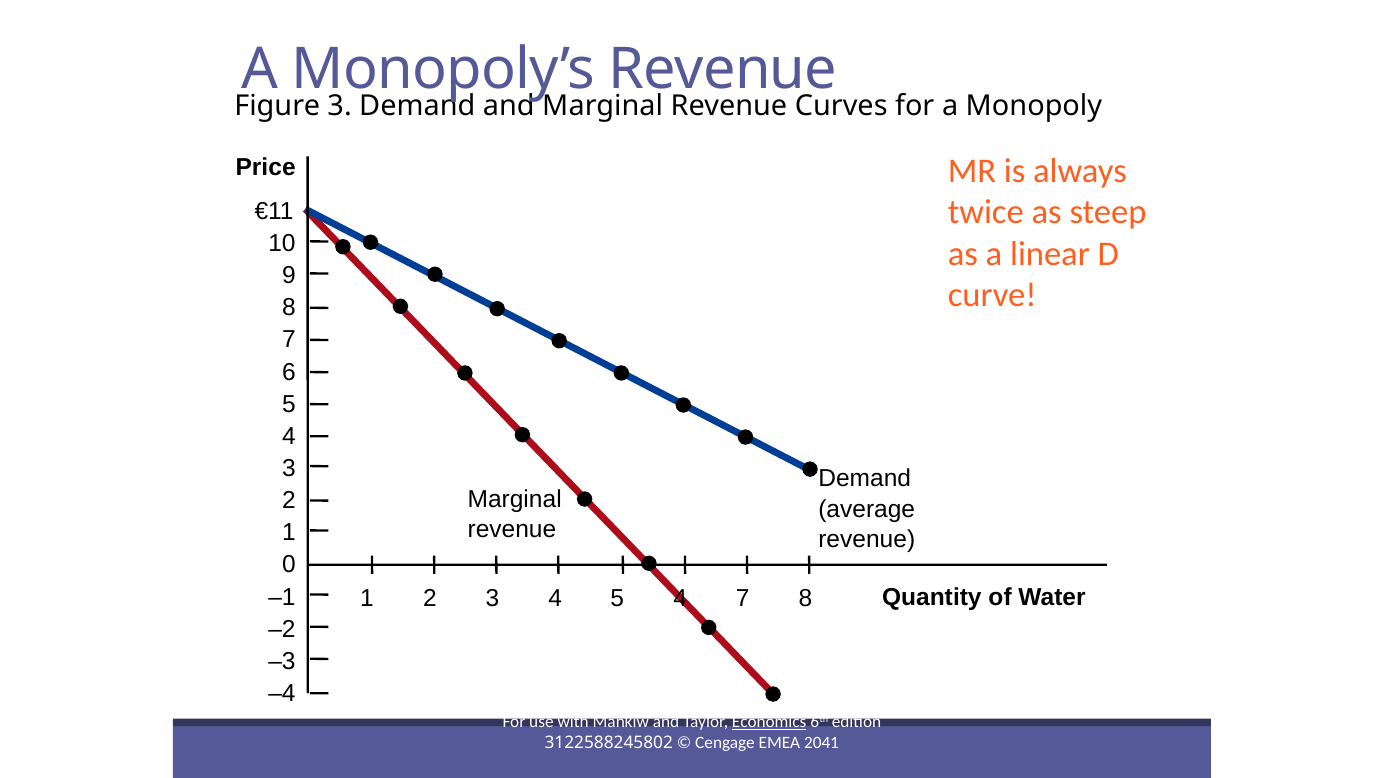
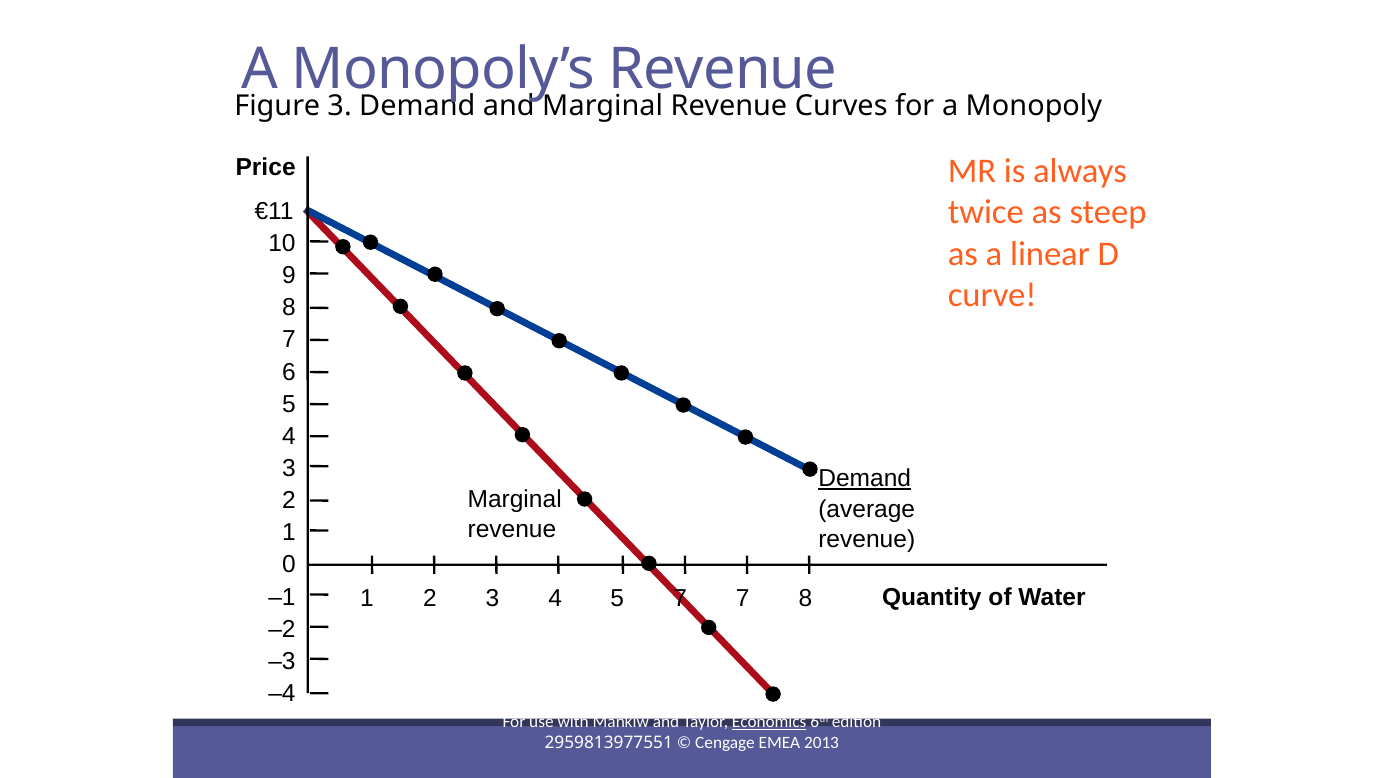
Demand underline: none -> present (865, 479)
4 5 4: 4 -> 7 (680, 599)
3122588245802: 3122588245802 -> 2959813977551 (609, 743)
2041: 2041 -> 2013 (822, 743)
